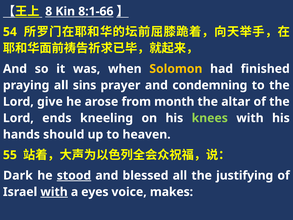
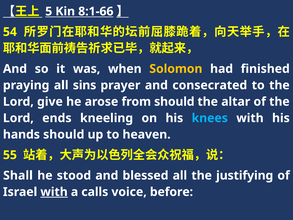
8: 8 -> 5 (49, 11)
condemning: condemning -> consecrated (210, 85)
from month: month -> should (174, 102)
knees colour: light green -> light blue (210, 118)
Dark: Dark -> Shall (18, 175)
stood underline: present -> none (74, 175)
eyes: eyes -> calls (95, 192)
makes: makes -> before (171, 192)
